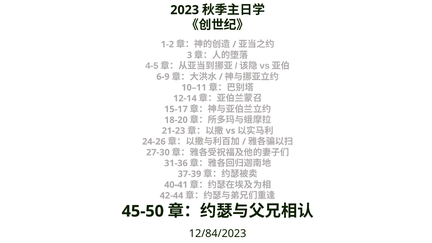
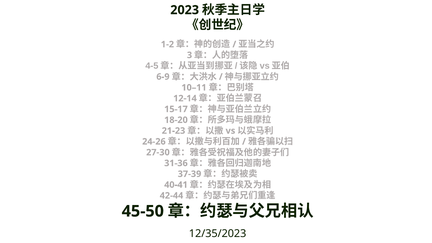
12/84/2023: 12/84/2023 -> 12/35/2023 (218, 234)
